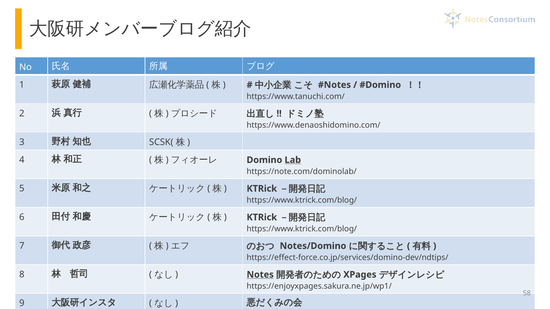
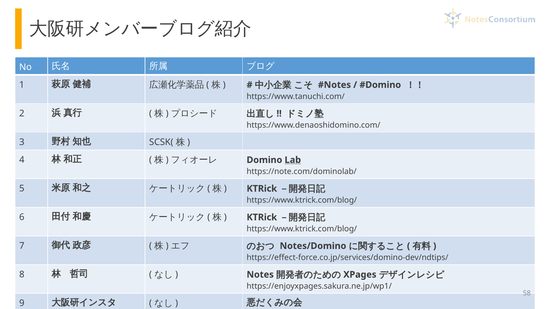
Notes underline: present -> none (260, 275)
